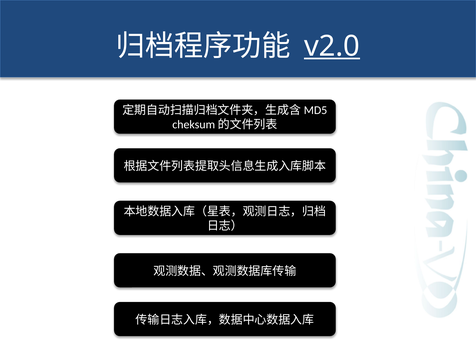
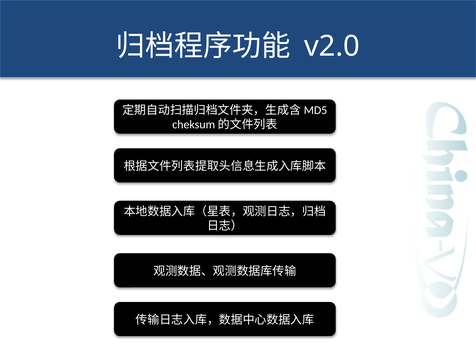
v2.0 underline: present -> none (332, 46)
